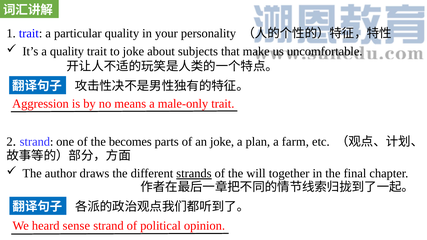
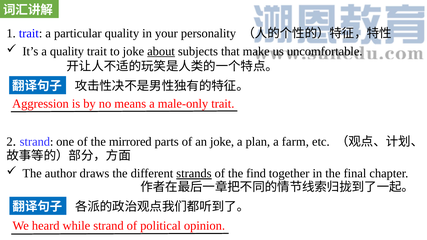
about underline: none -> present (161, 51)
becomes: becomes -> mirrored (130, 142)
will: will -> find (256, 174)
sense: sense -> while (76, 226)
